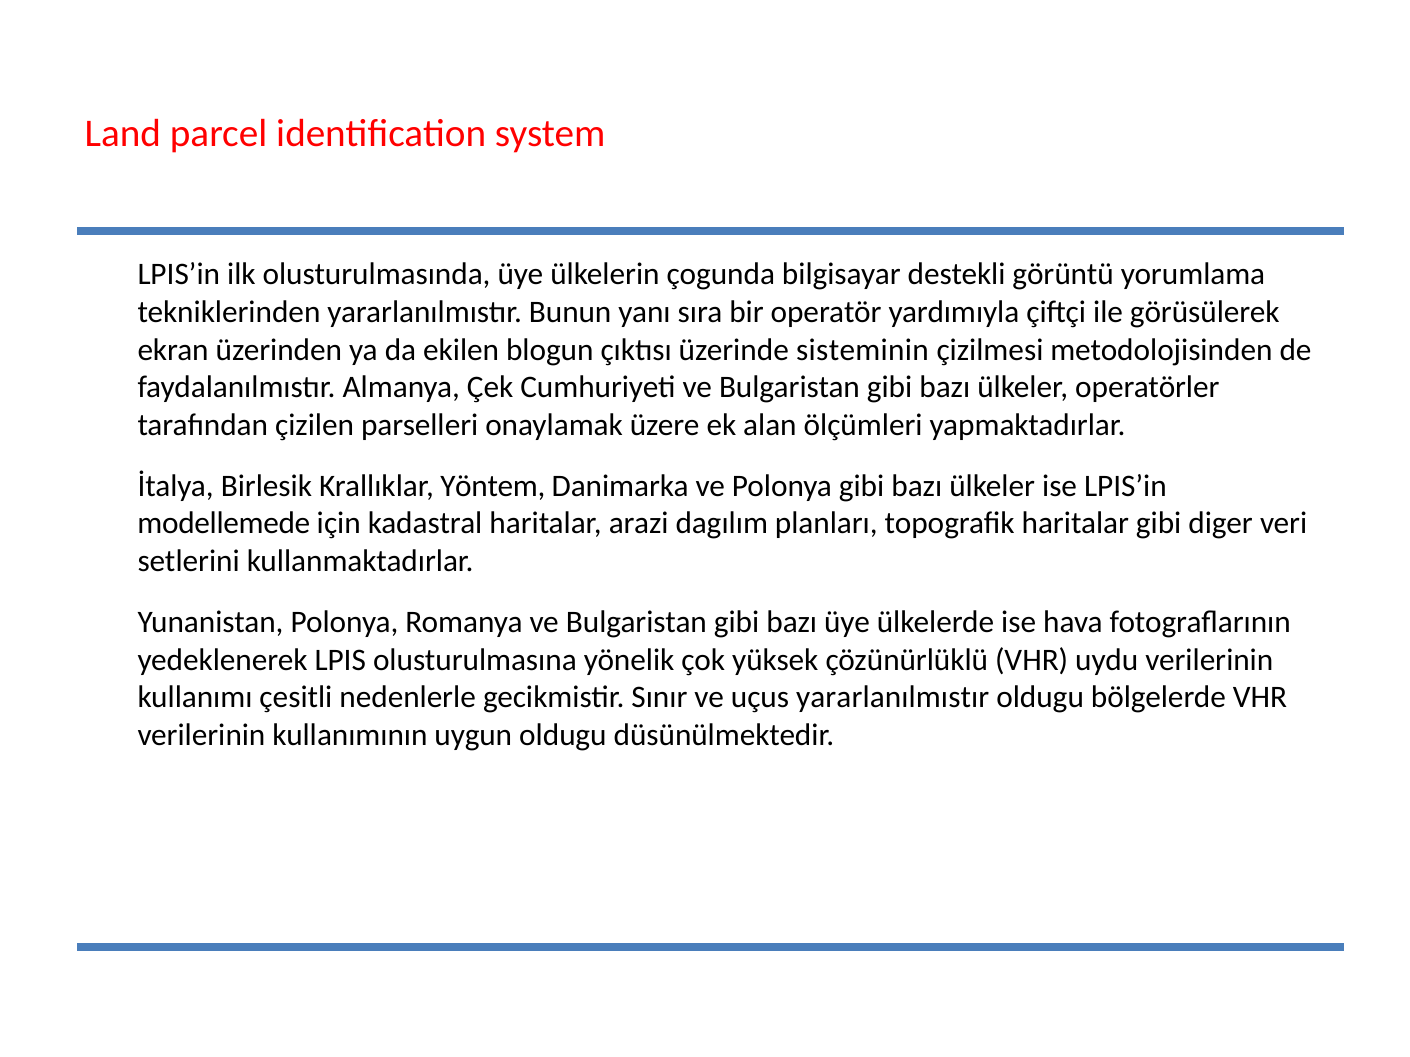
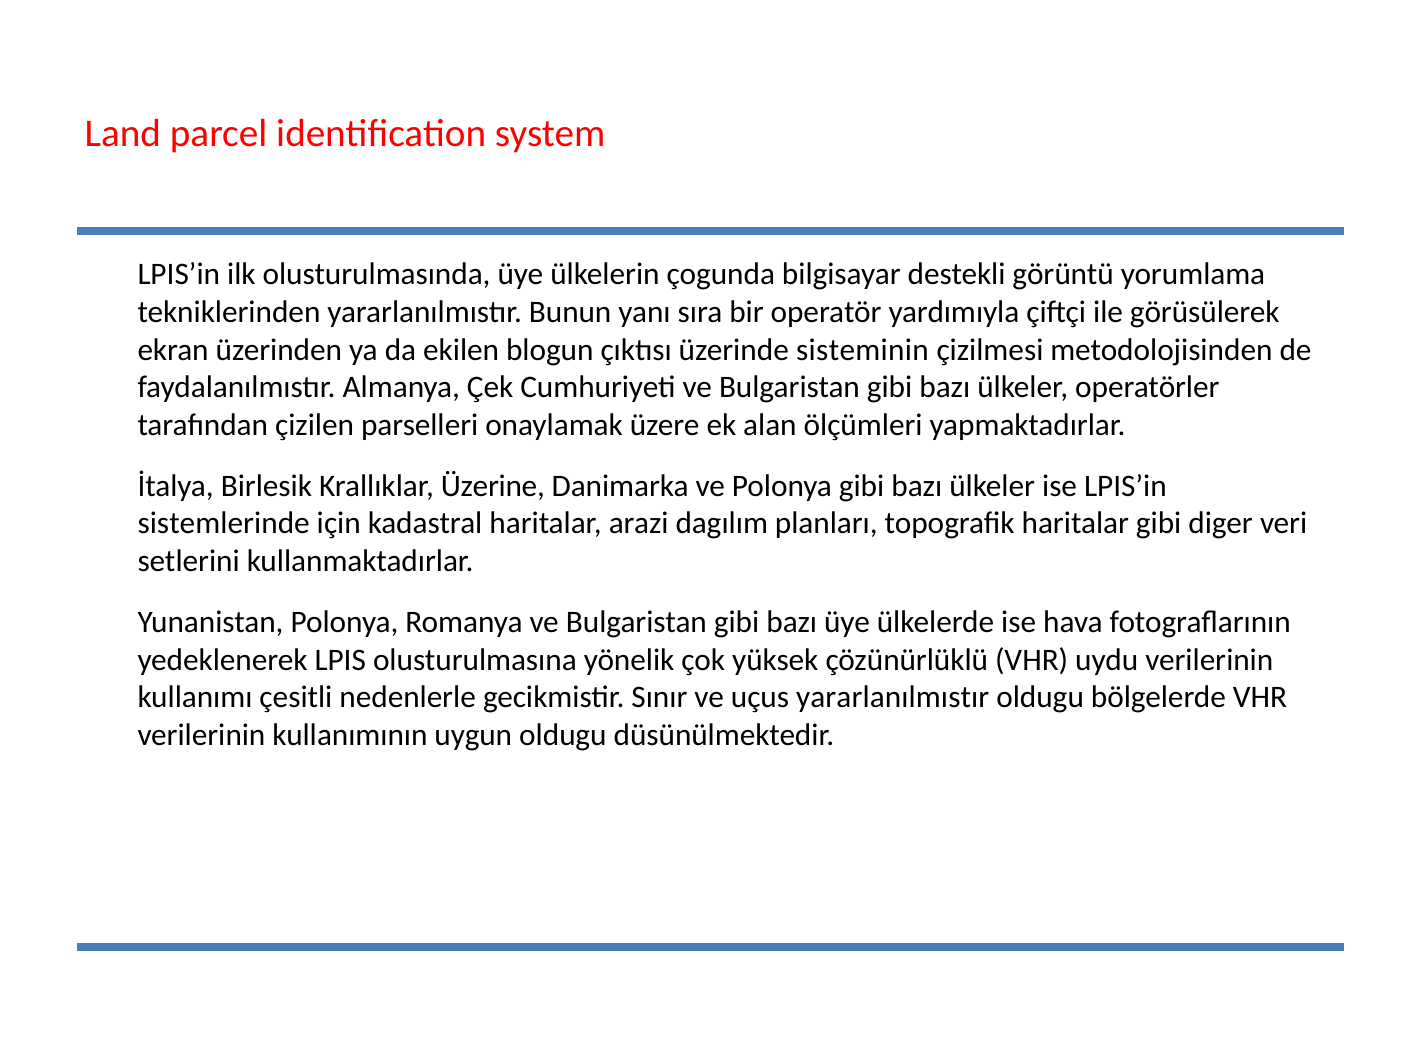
Yöntem: Yöntem -> Üzerine (493, 486)
modellemede: modellemede -> sistemlerinde (224, 524)
